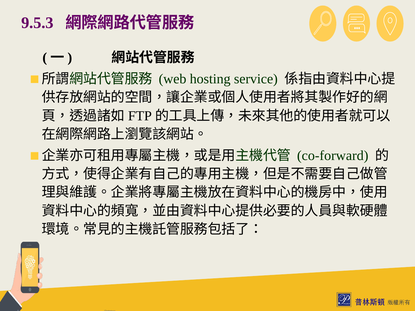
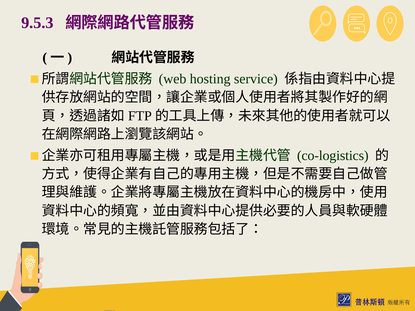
co-forward: co-forward -> co-logistics (333, 156)
